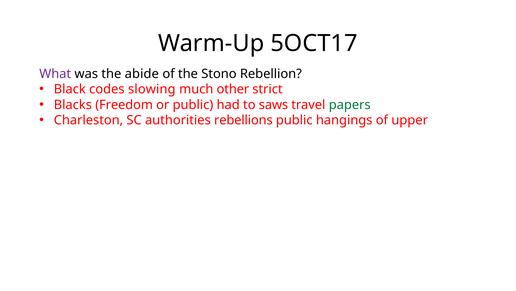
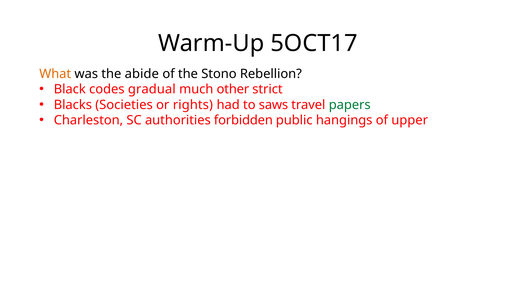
What colour: purple -> orange (55, 74)
slowing: slowing -> gradual (152, 89)
Freedom: Freedom -> Societies (124, 105)
or public: public -> rights (193, 105)
rebellions: rebellions -> forbidden (243, 120)
